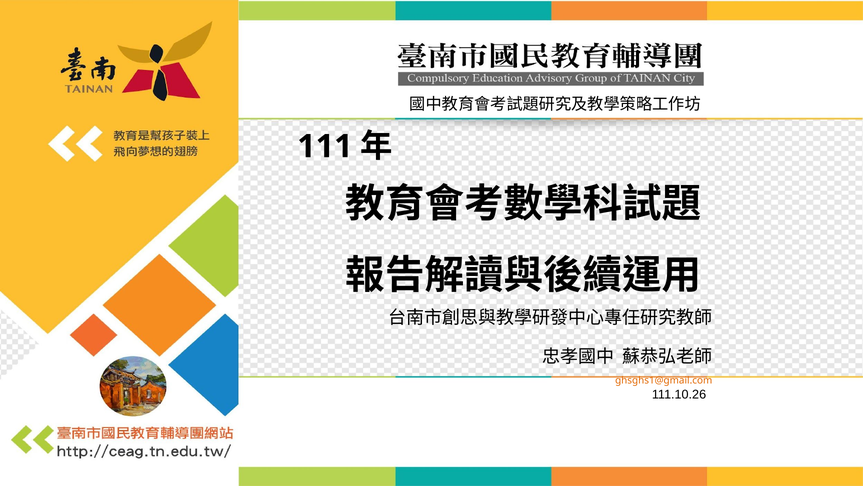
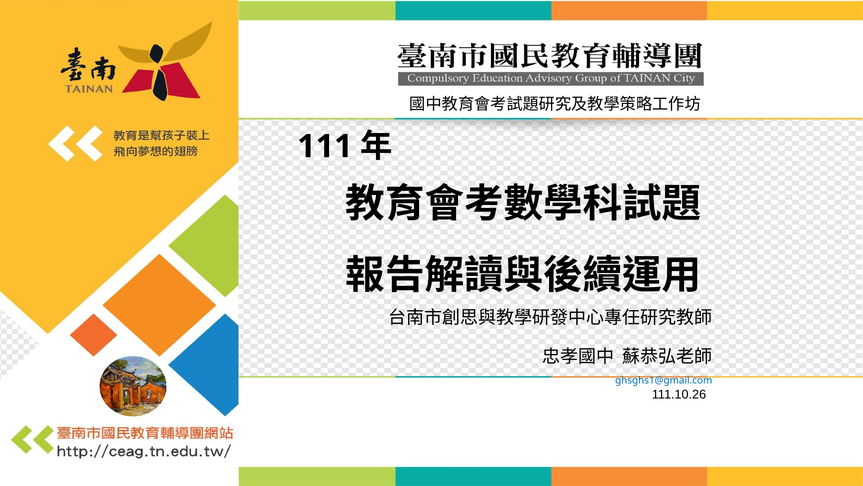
ghsghs1@gmail.com colour: orange -> blue (664, 380)
